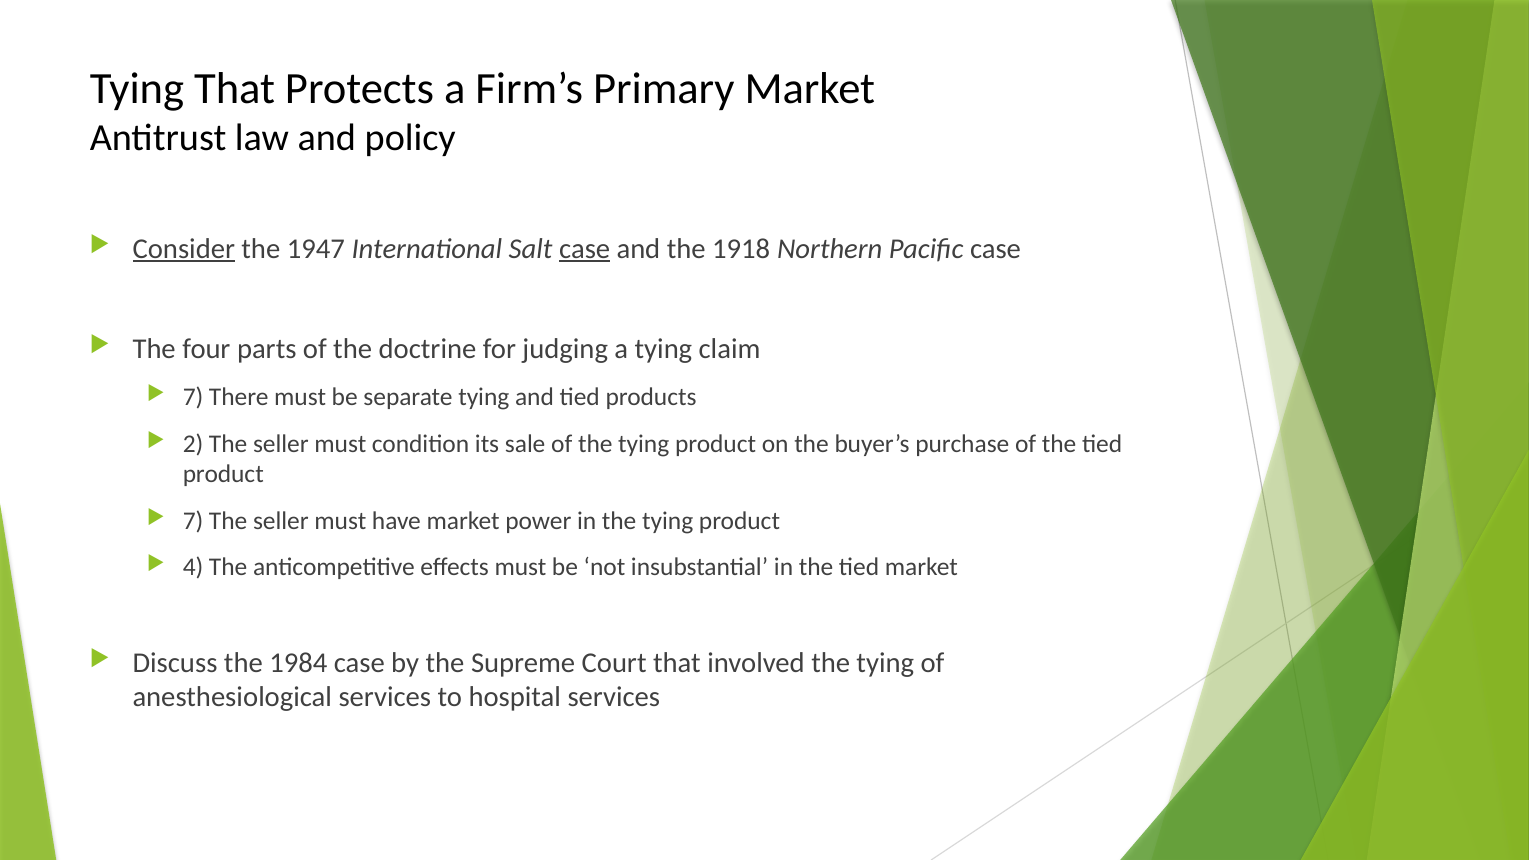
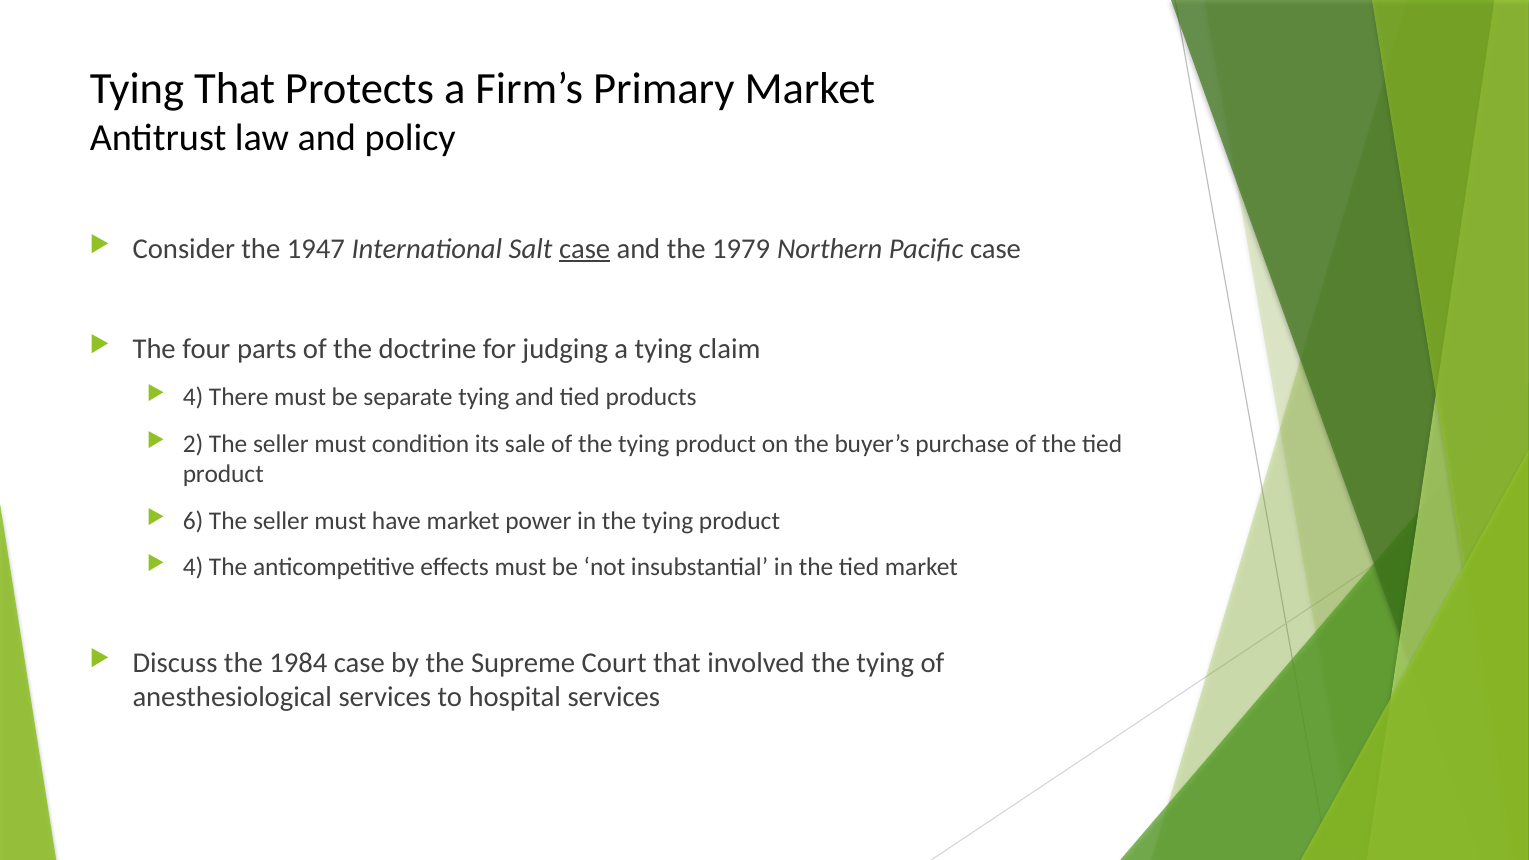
Consider underline: present -> none (184, 249)
1918: 1918 -> 1979 (741, 249)
7: 7 -> 4 (193, 398)
7: 7 -> 6 (193, 521)
